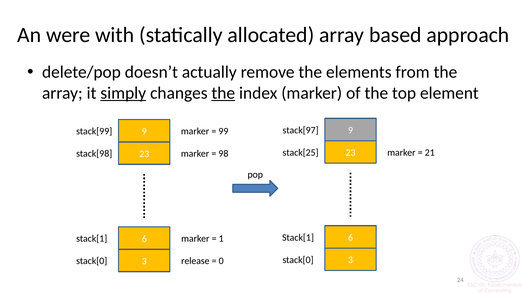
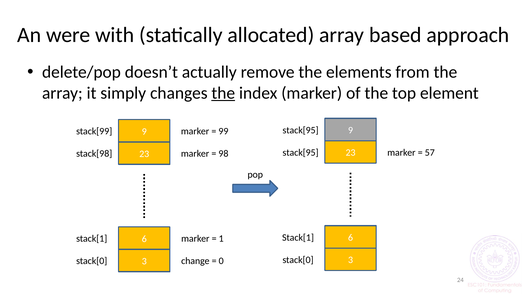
simply underline: present -> none (123, 93)
stack[97: stack[97 -> stack[95 (301, 130)
stack[25: stack[25 -> stack[95 (301, 152)
21: 21 -> 57 (430, 152)
release: release -> change (195, 261)
